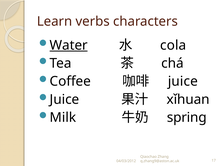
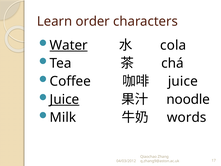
verbs: verbs -> order (93, 21)
Juice underline: none -> present (64, 99)
xǐhuan: xǐhuan -> noodle (188, 99)
spring: spring -> words (187, 117)
